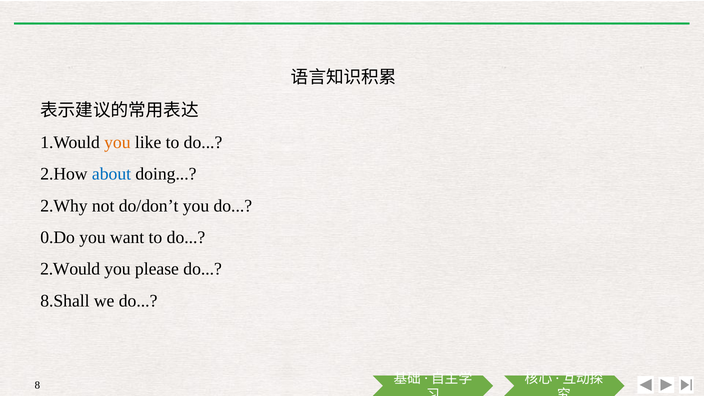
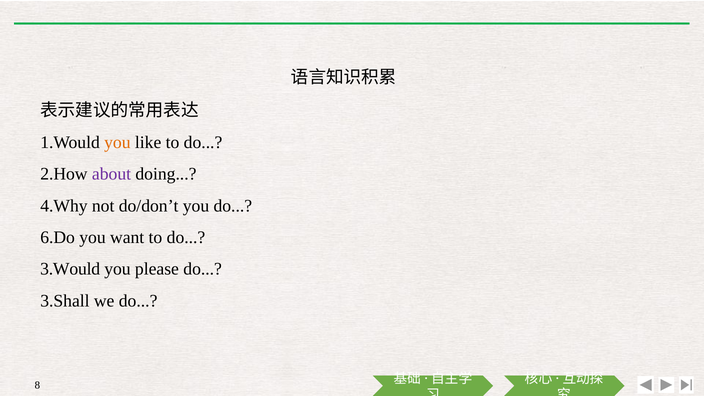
about colour: blue -> purple (112, 174)
2.Why: 2.Why -> 4.Why (64, 206)
0.Do: 0.Do -> 6.Do (58, 237)
2.Would: 2.Would -> 3.Would (70, 269)
8.Shall: 8.Shall -> 3.Shall (65, 301)
